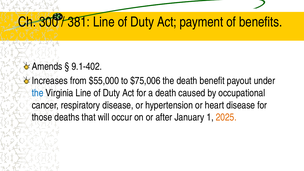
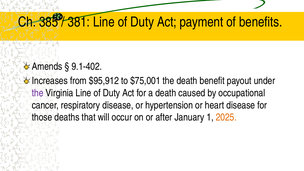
300: 300 -> 385 (49, 22)
$55,000: $55,000 -> $95,912 (104, 81)
$75,006: $75,006 -> $75,001 (145, 81)
the colour: blue -> purple (38, 93)
